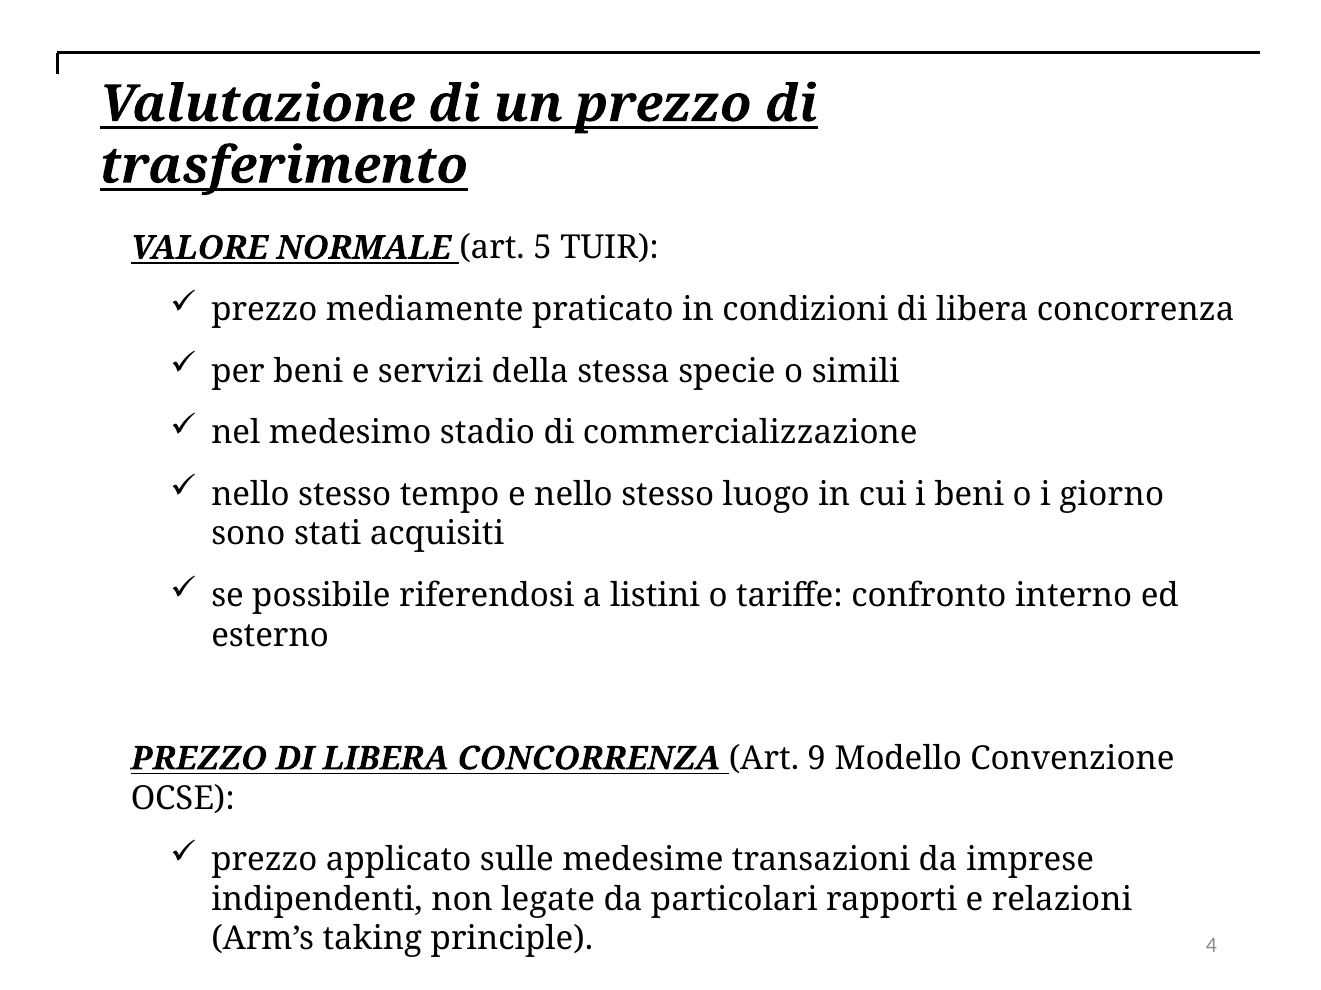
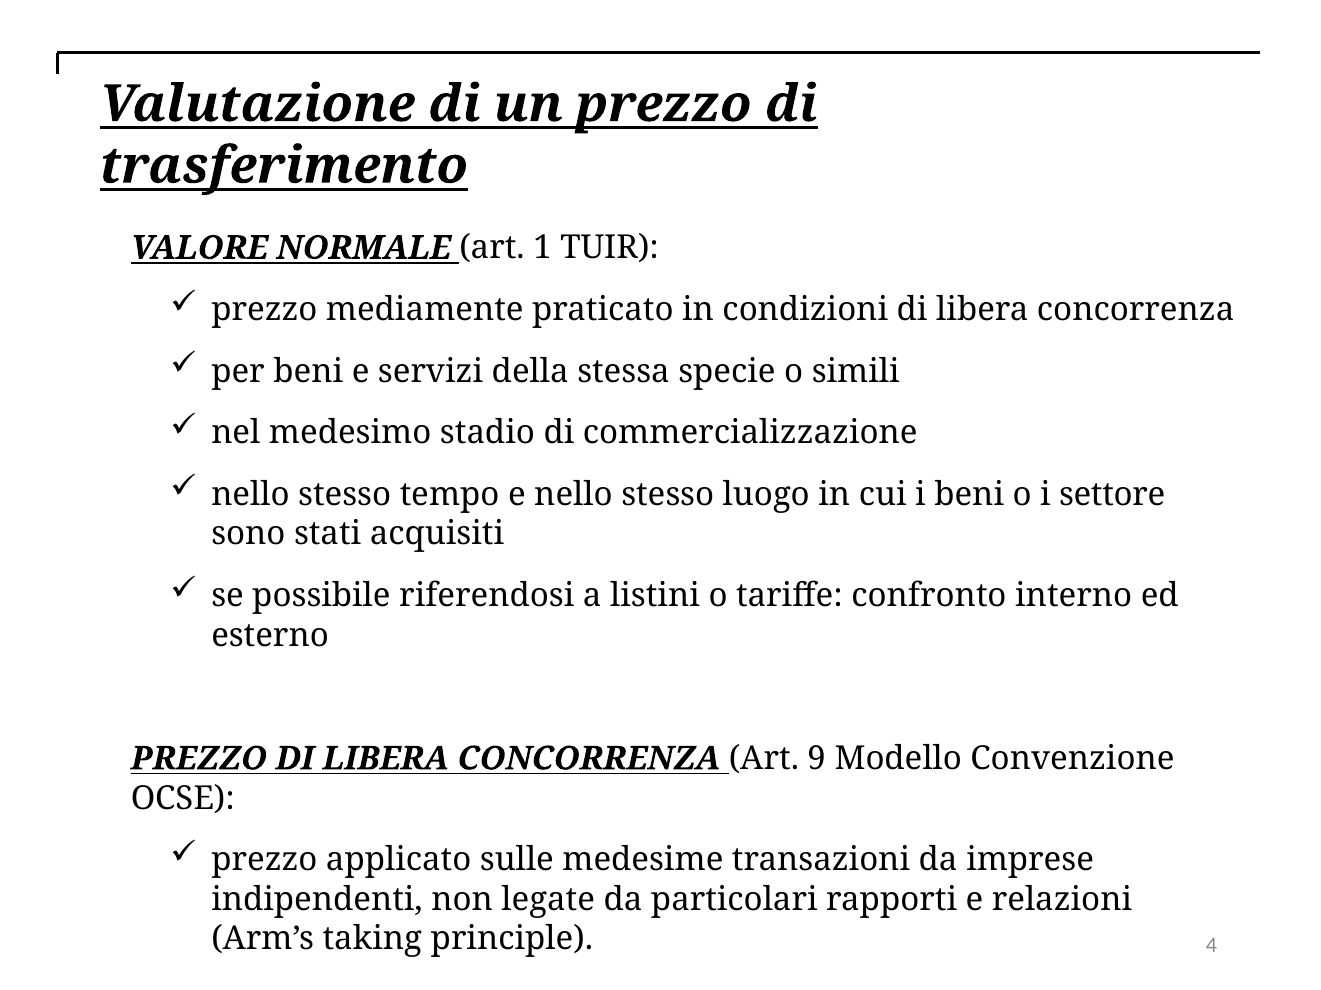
5: 5 -> 1 (543, 248)
giorno: giorno -> settore (1112, 495)
